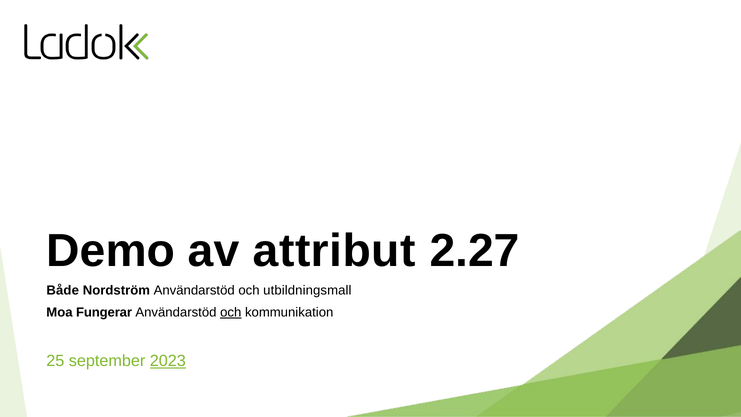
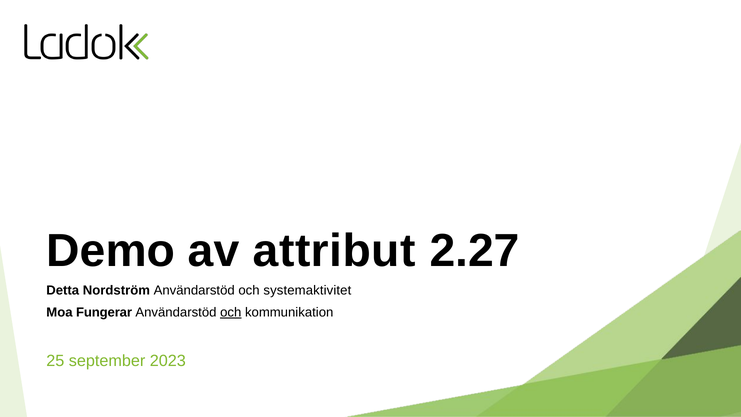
Både: Både -> Detta (63, 290)
utbildningsmall: utbildningsmall -> systemaktivitet (307, 290)
2023 underline: present -> none (168, 361)
